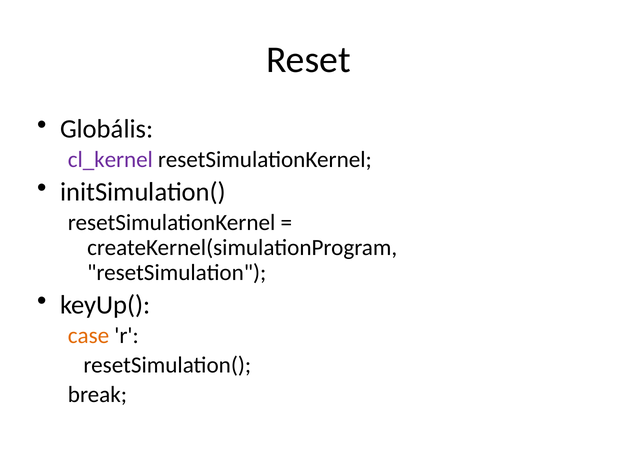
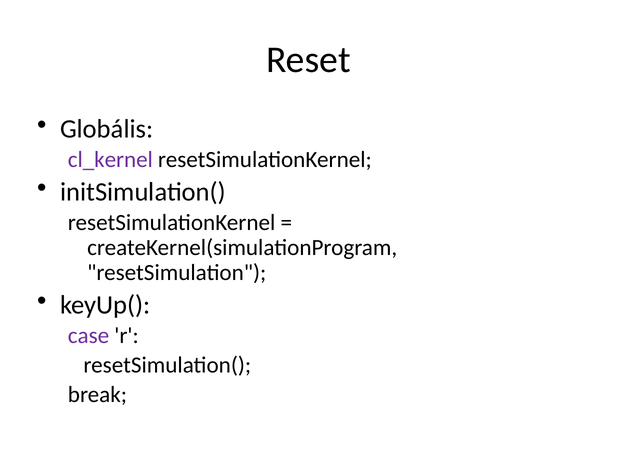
case colour: orange -> purple (89, 336)
